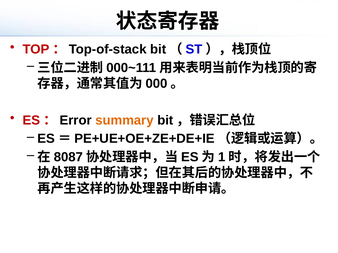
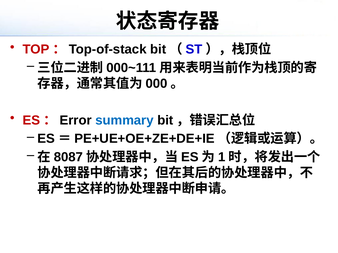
summary colour: orange -> blue (124, 120)
